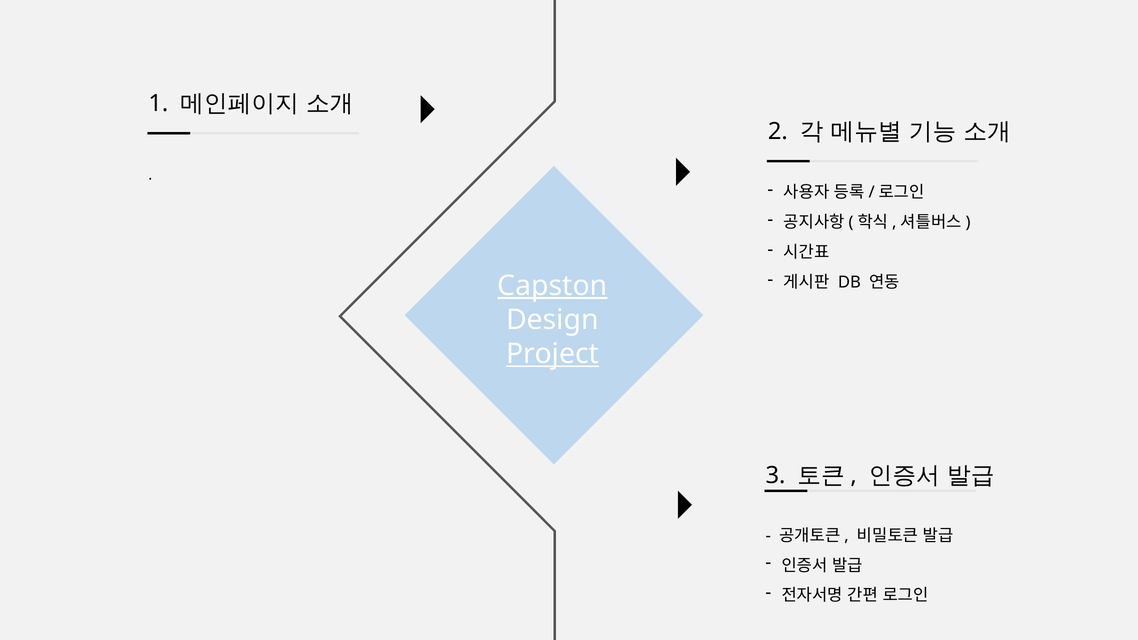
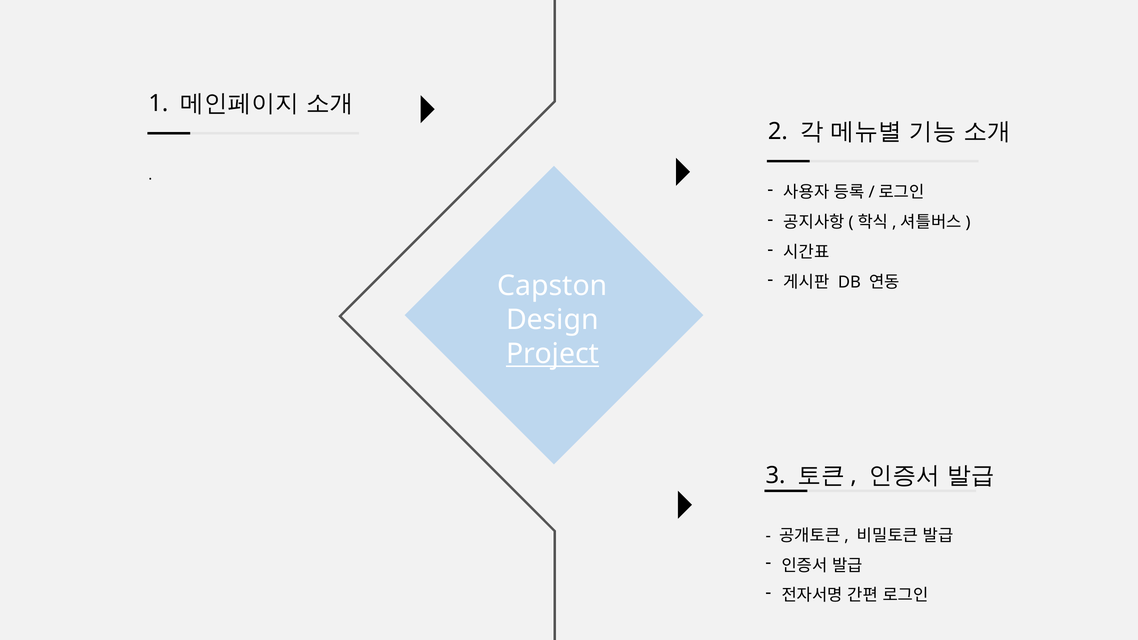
Capston underline: present -> none (552, 286)
